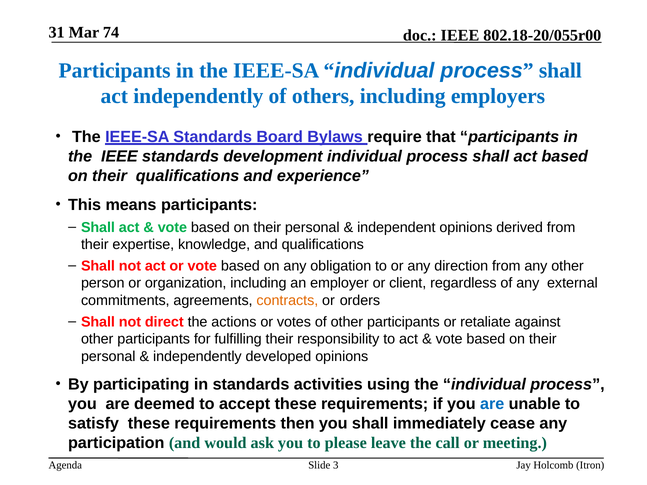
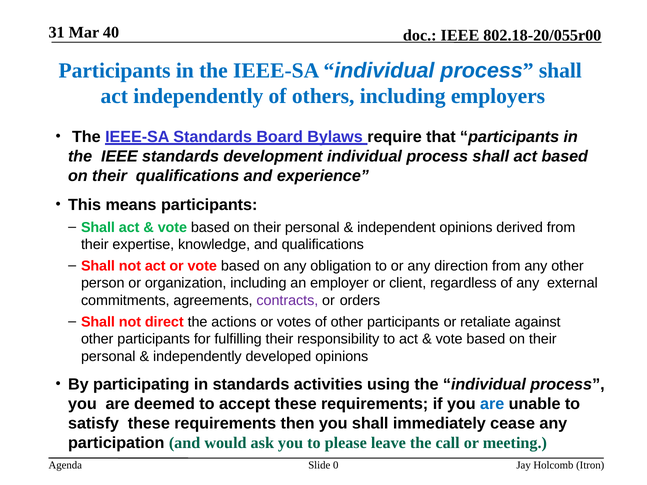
74: 74 -> 40 (111, 32)
contracts colour: orange -> purple (287, 301)
3: 3 -> 0 (336, 465)
